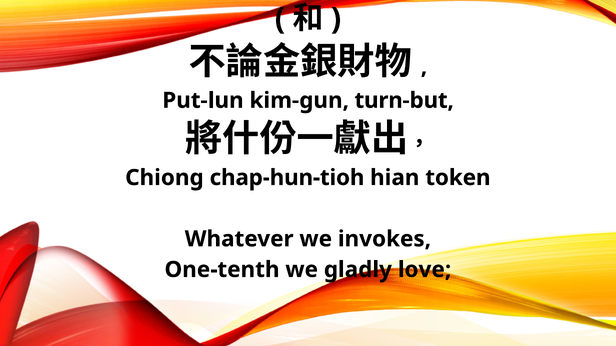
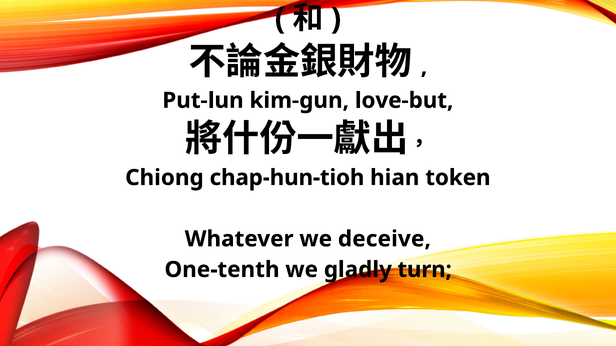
turn-but: turn-but -> love-but (404, 101)
invokes: invokes -> deceive (384, 239)
love: love -> turn (425, 270)
